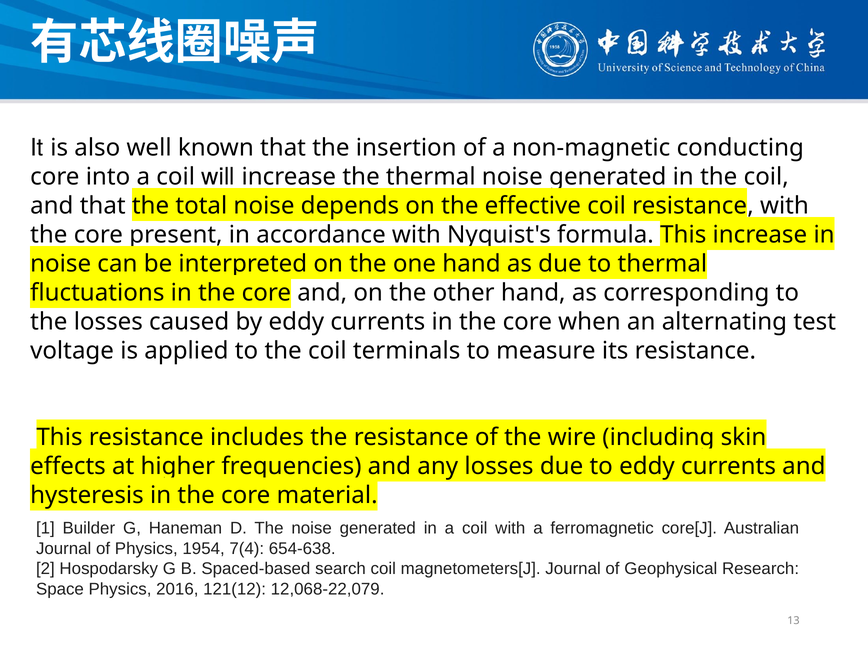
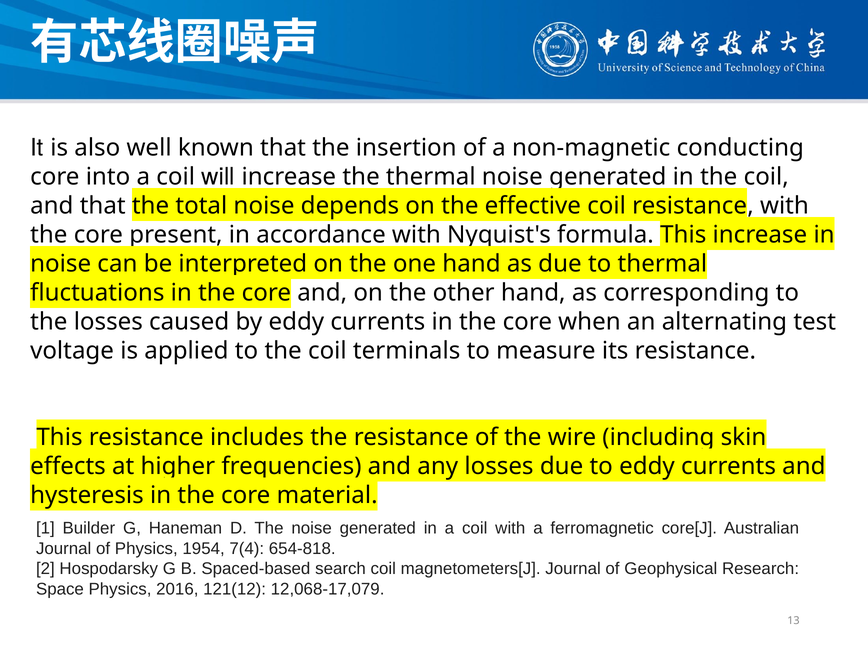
654-638: 654-638 -> 654-818 (302, 549)
12,068-22,079: 12,068-22,079 -> 12,068-17,079 (328, 589)
